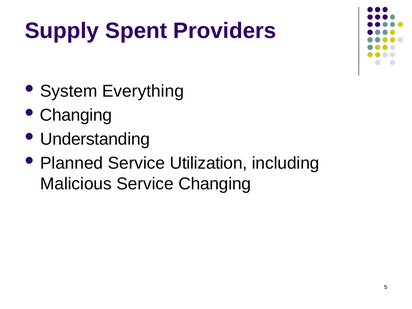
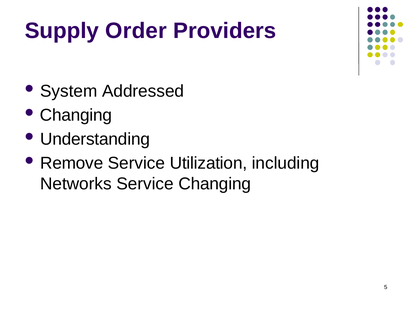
Spent: Spent -> Order (136, 31)
Everything: Everything -> Addressed (143, 91)
Planned: Planned -> Remove (72, 163)
Malicious: Malicious -> Networks (76, 184)
